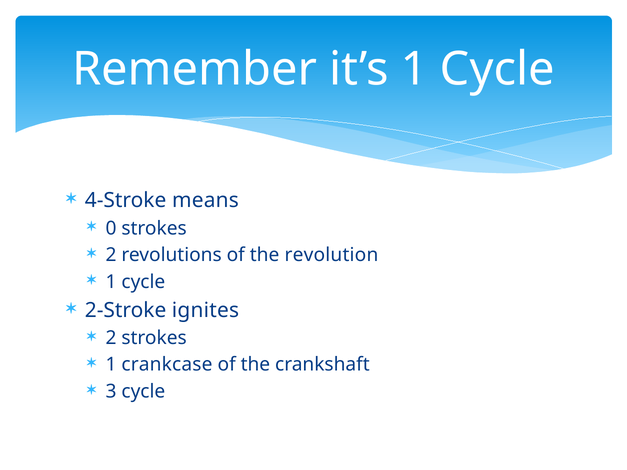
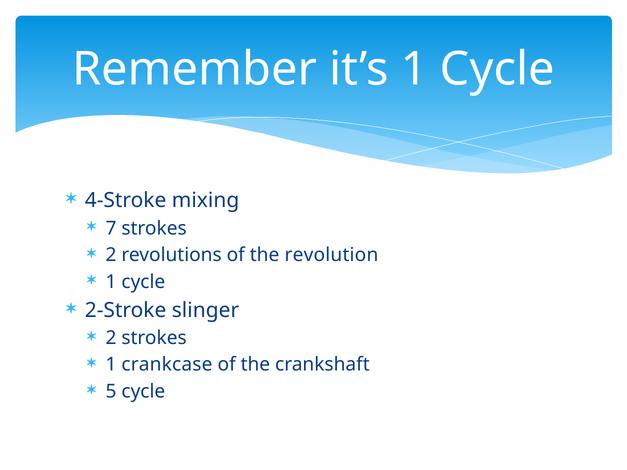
means: means -> mixing (206, 201)
0: 0 -> 7 (111, 228)
ignites: ignites -> slinger (206, 310)
3: 3 -> 5 (111, 392)
